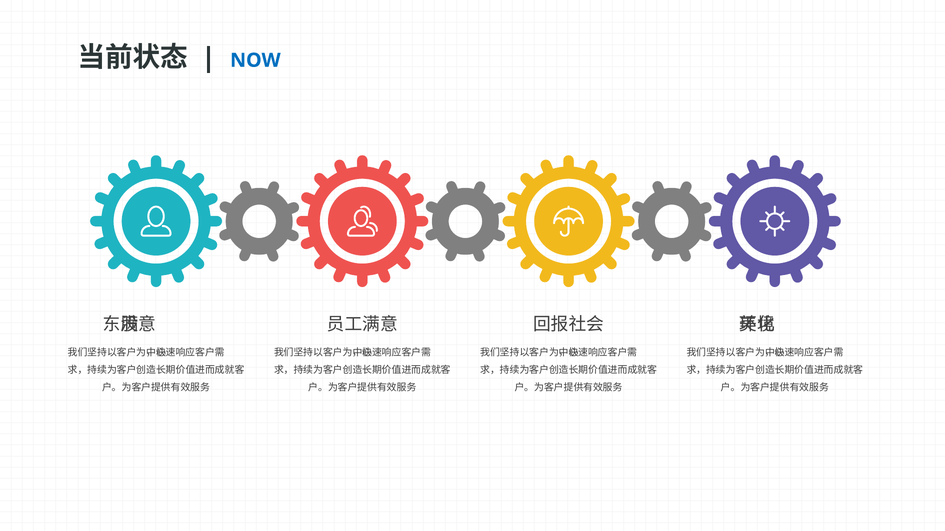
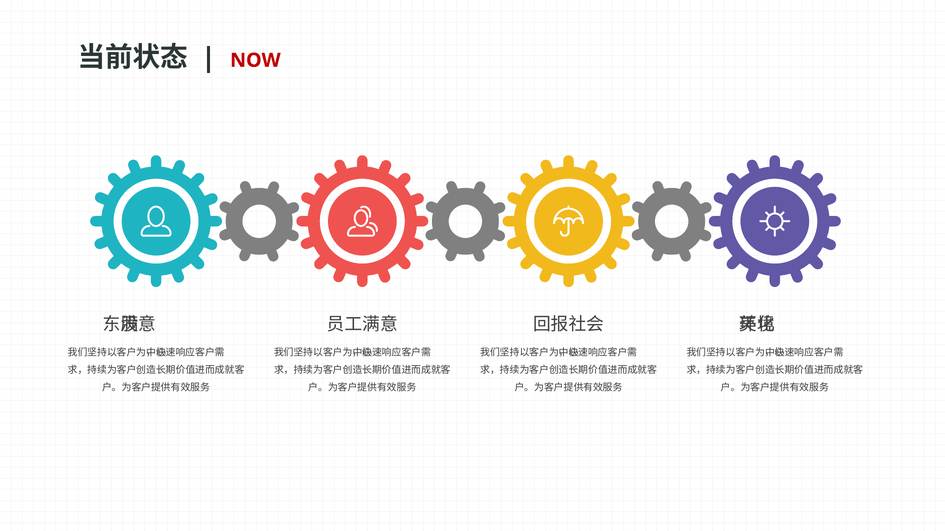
NOW colour: blue -> red (255, 60)
